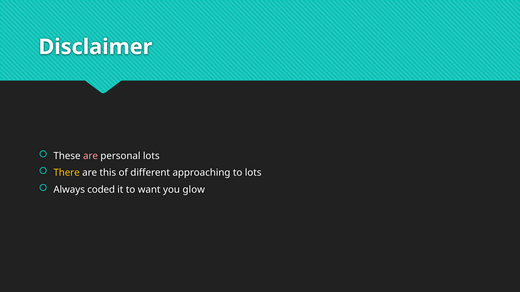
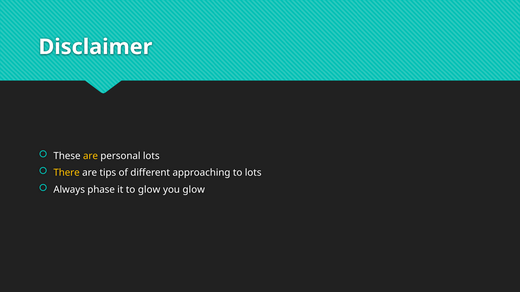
are colour: pink -> yellow (91, 156)
this: this -> tips (108, 173)
coded: coded -> phase (101, 190)
to want: want -> glow (149, 190)
